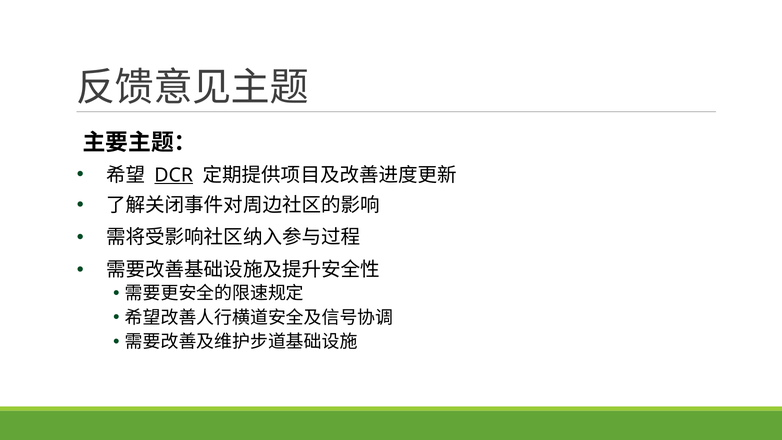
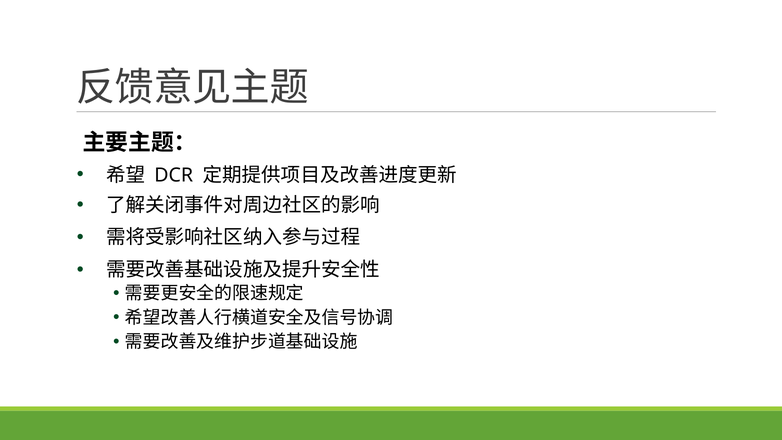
DCR underline: present -> none (174, 175)
